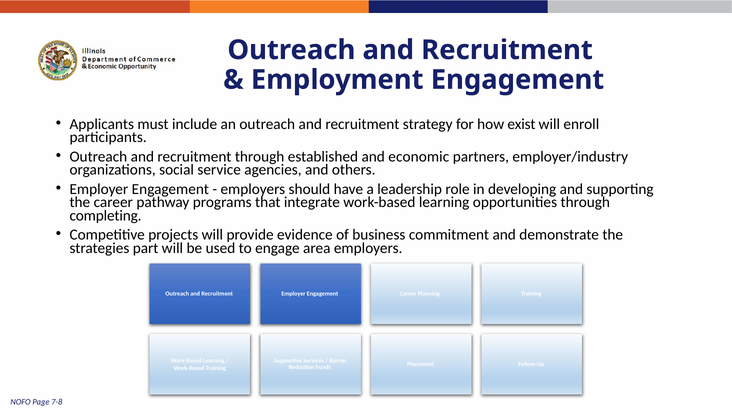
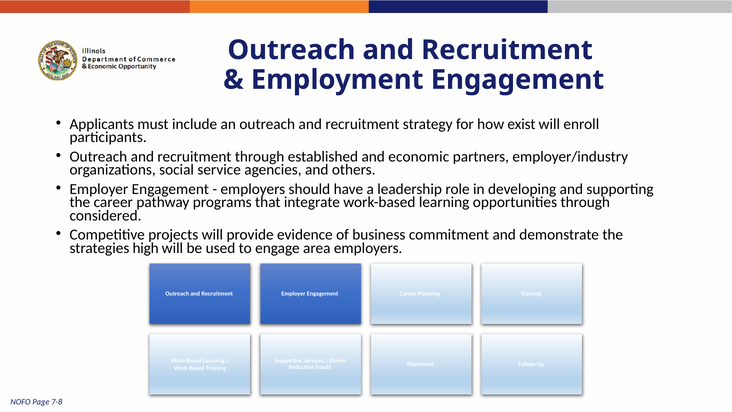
completing: completing -> considered (106, 215)
part: part -> high (146, 248)
